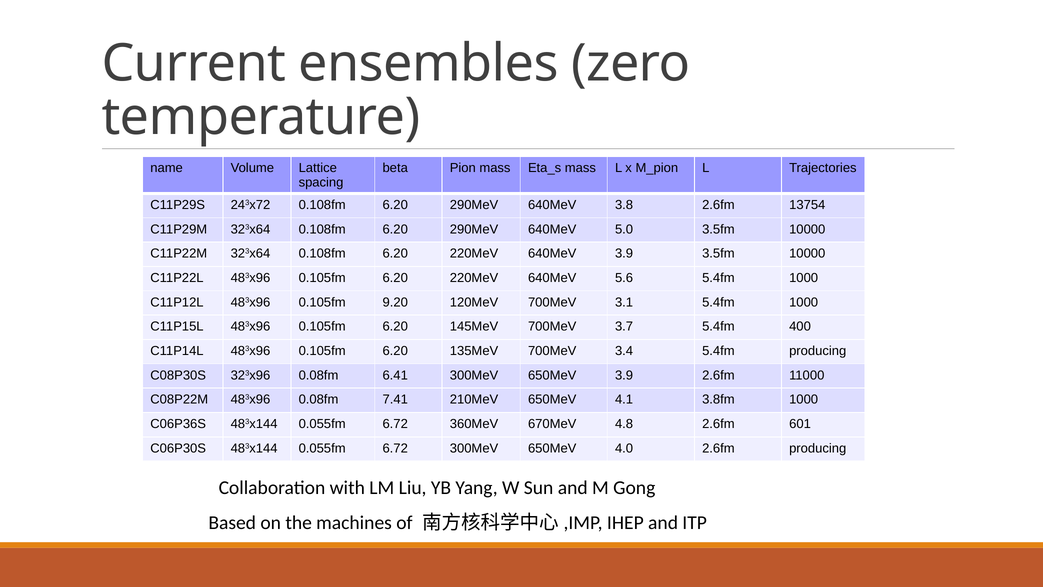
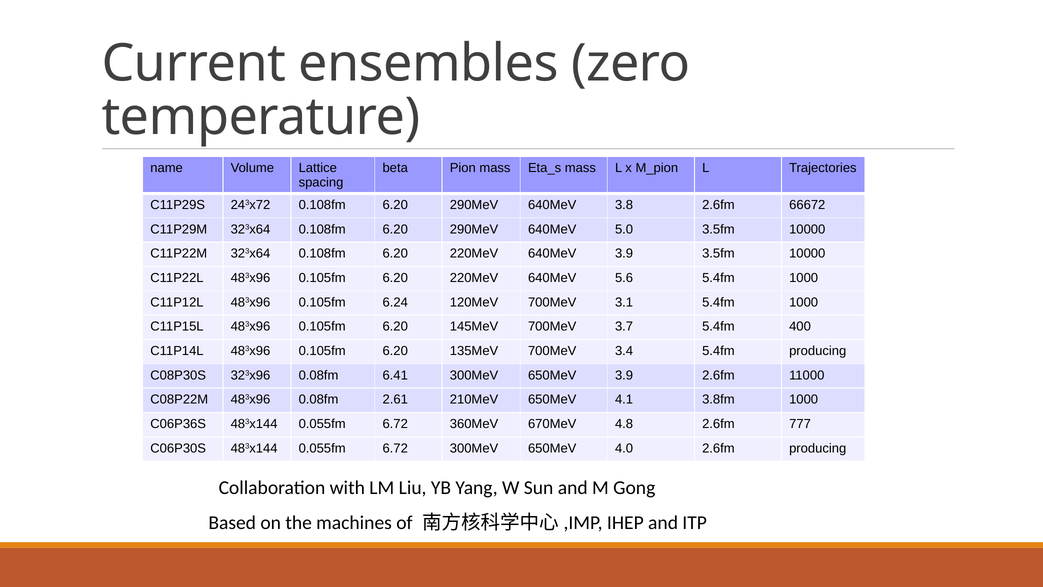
13754: 13754 -> 66672 (807, 205)
9.20: 9.20 -> 6.24 (395, 302)
7.41: 7.41 -> 2.61 (395, 399)
601: 601 -> 777 (800, 424)
